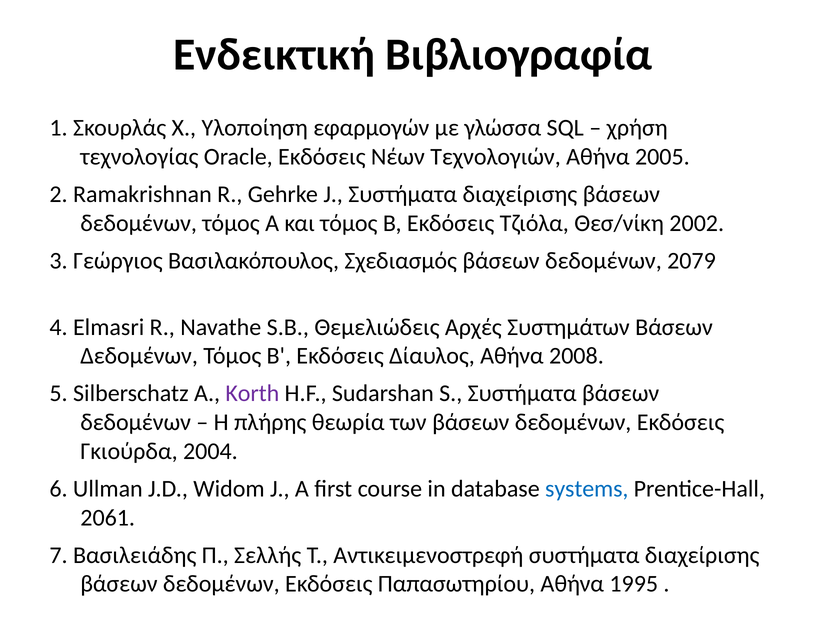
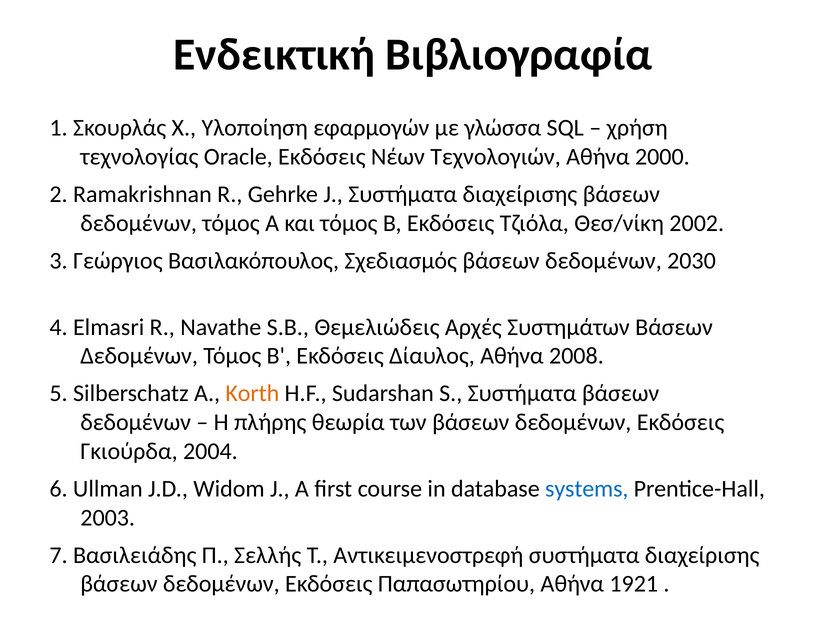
2005: 2005 -> 2000 (662, 157)
2079: 2079 -> 2030 (691, 261)
Korth colour: purple -> orange (252, 394)
2061: 2061 -> 2003 (108, 518)
1995: 1995 -> 1921 (634, 584)
